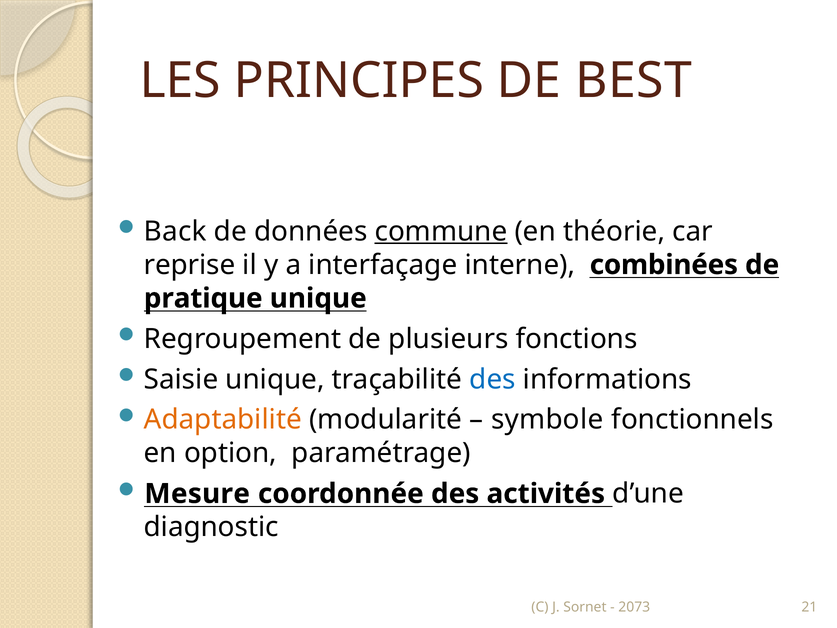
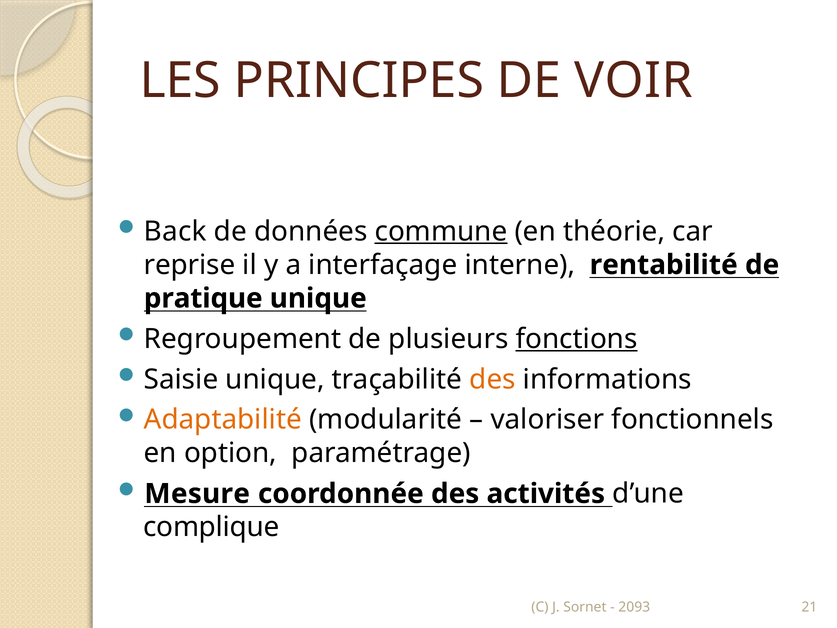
BEST: BEST -> VOIR (634, 81)
combinées: combinées -> rentabilité (664, 265)
fonctions underline: none -> present (577, 339)
des colour: blue -> orange (493, 379)
symbole: symbole -> valoriser (547, 420)
diagnostic: diagnostic -> complique (211, 527)
2073: 2073 -> 2093 (634, 607)
